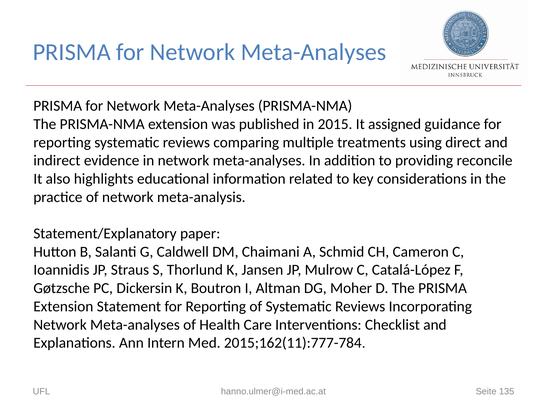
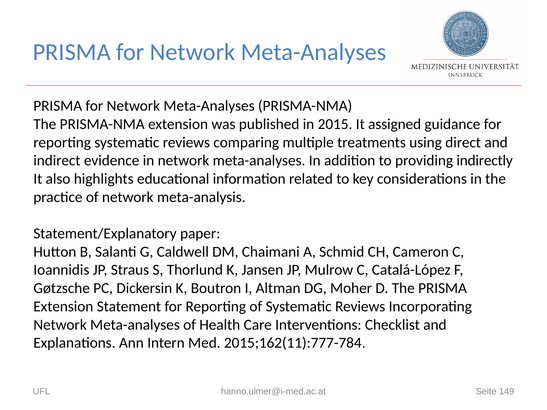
reconcile: reconcile -> indirectly (485, 161)
135: 135 -> 149 (507, 392)
